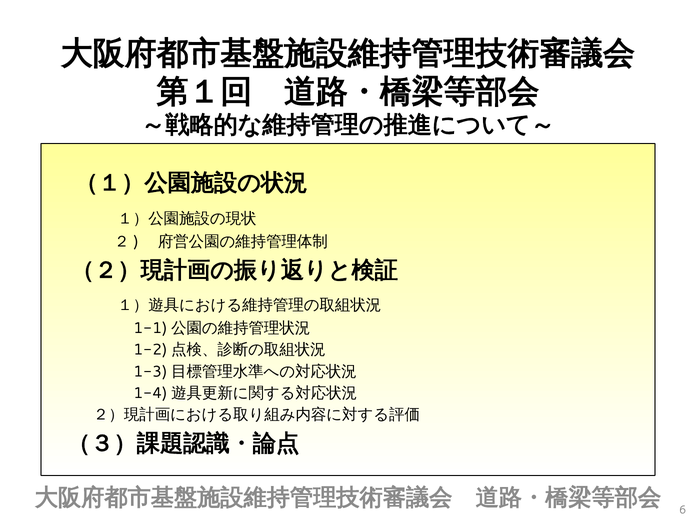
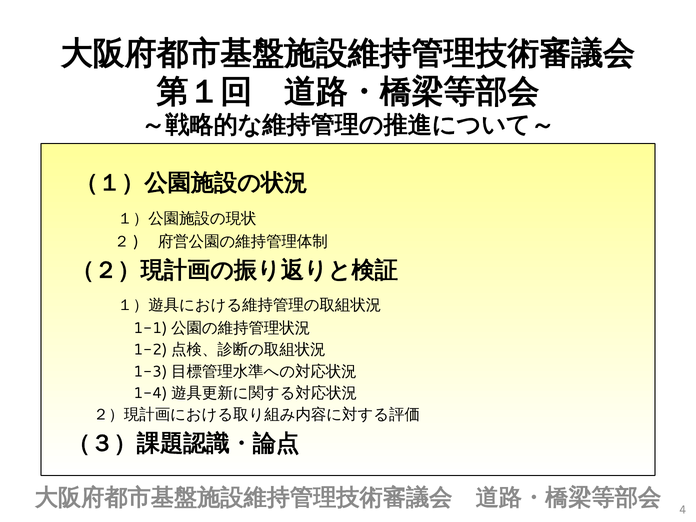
6: 6 -> 4 (683, 510)
